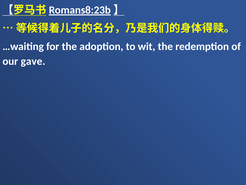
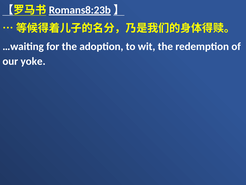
gave: gave -> yoke (33, 61)
